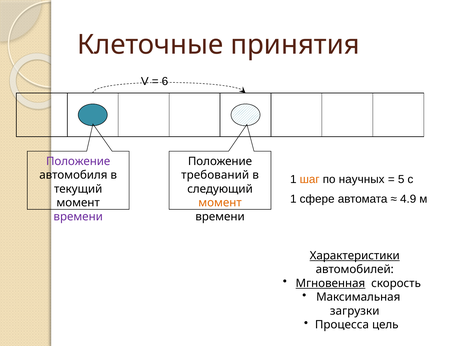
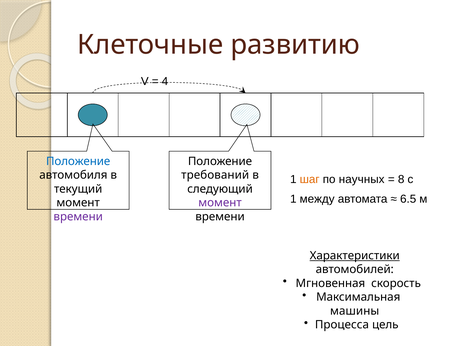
принятия: принятия -> развитию (295, 45)
6: 6 -> 4 (165, 81)
Положение colour: purple -> blue (78, 161)
5: 5 -> 8 (401, 180)
сфере: сфере -> между (317, 199)
4.9: 4.9 -> 6.5 (408, 199)
момент colour: orange -> purple (220, 203)
Мгновенная underline: present -> none (330, 284)
загрузки: загрузки -> машины (355, 311)
